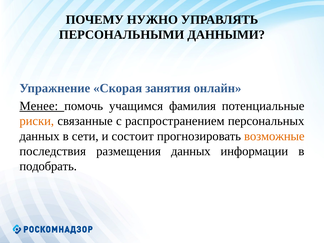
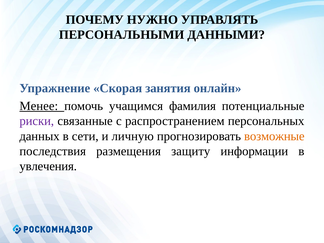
риски colour: orange -> purple (37, 121)
состоит: состоит -> личную (133, 136)
размещения данных: данных -> защиту (191, 151)
подобрать: подобрать -> увлечения (48, 166)
